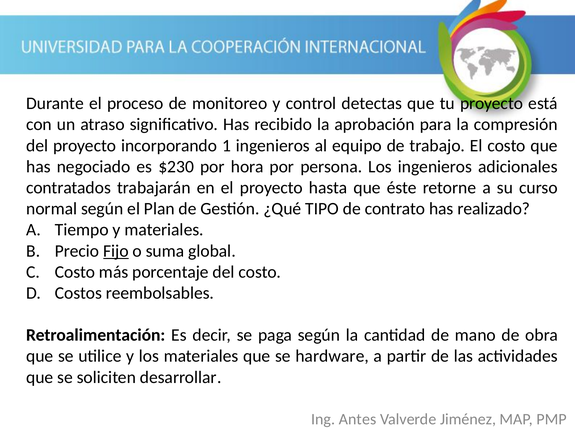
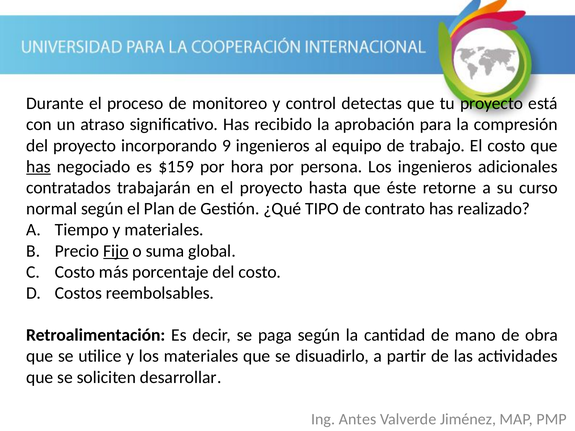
1: 1 -> 9 (227, 146)
has underline: none -> present (38, 167)
$230: $230 -> $159 (176, 167)
hardware: hardware -> disuadirlo (332, 356)
